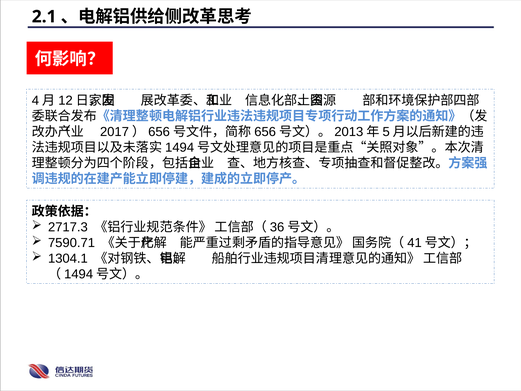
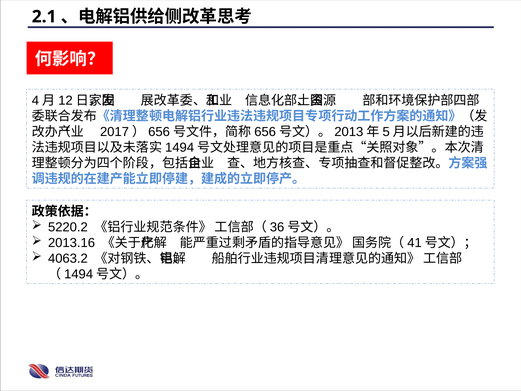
2717.3: 2717.3 -> 5220.2 (68, 227)
7590.71: 7590.71 -> 2013.16 (72, 243)
1304.1: 1304.1 -> 4063.2 (68, 258)
